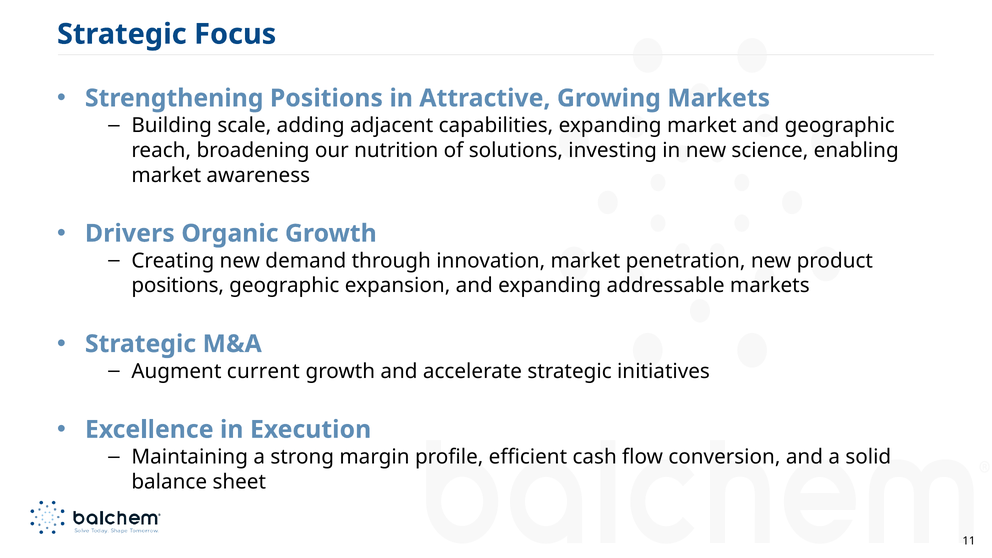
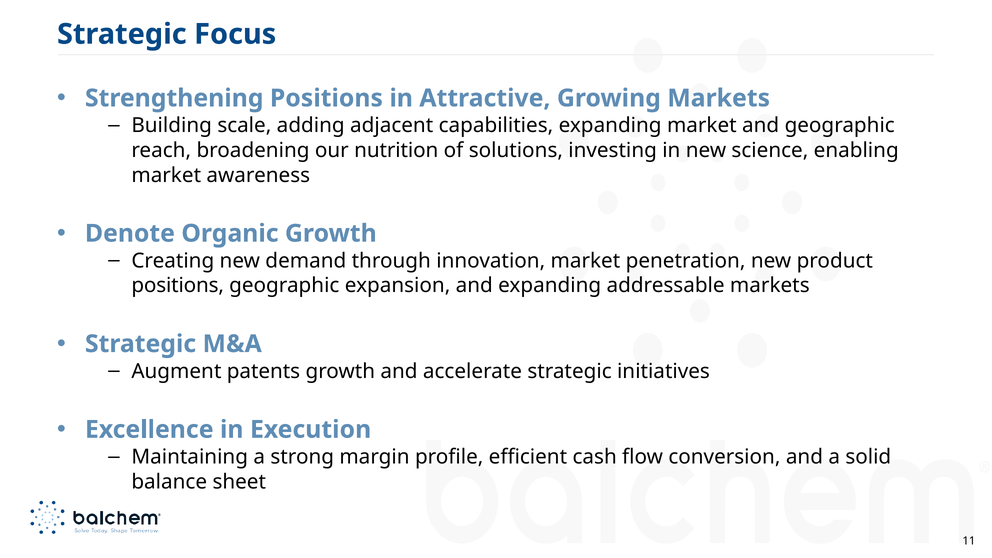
Drivers: Drivers -> Denote (130, 233)
current: current -> patents (263, 371)
